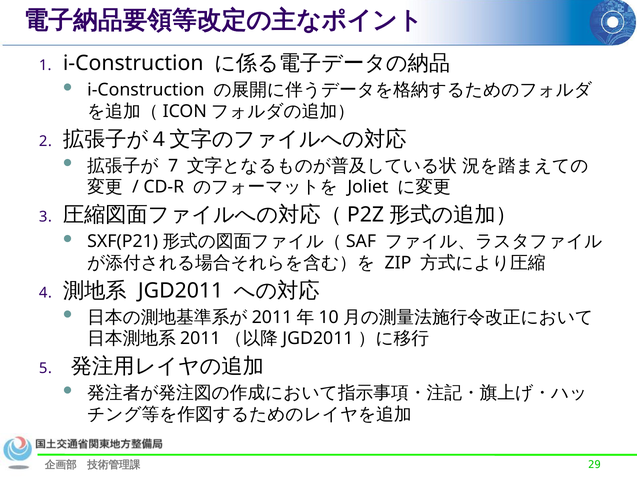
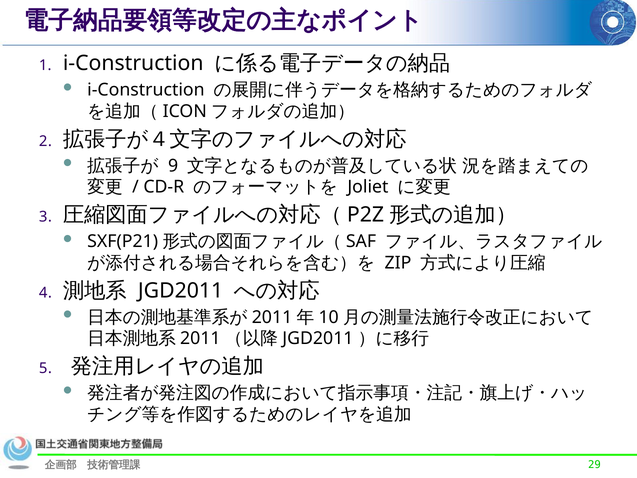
7: 7 -> 9 (173, 166)
